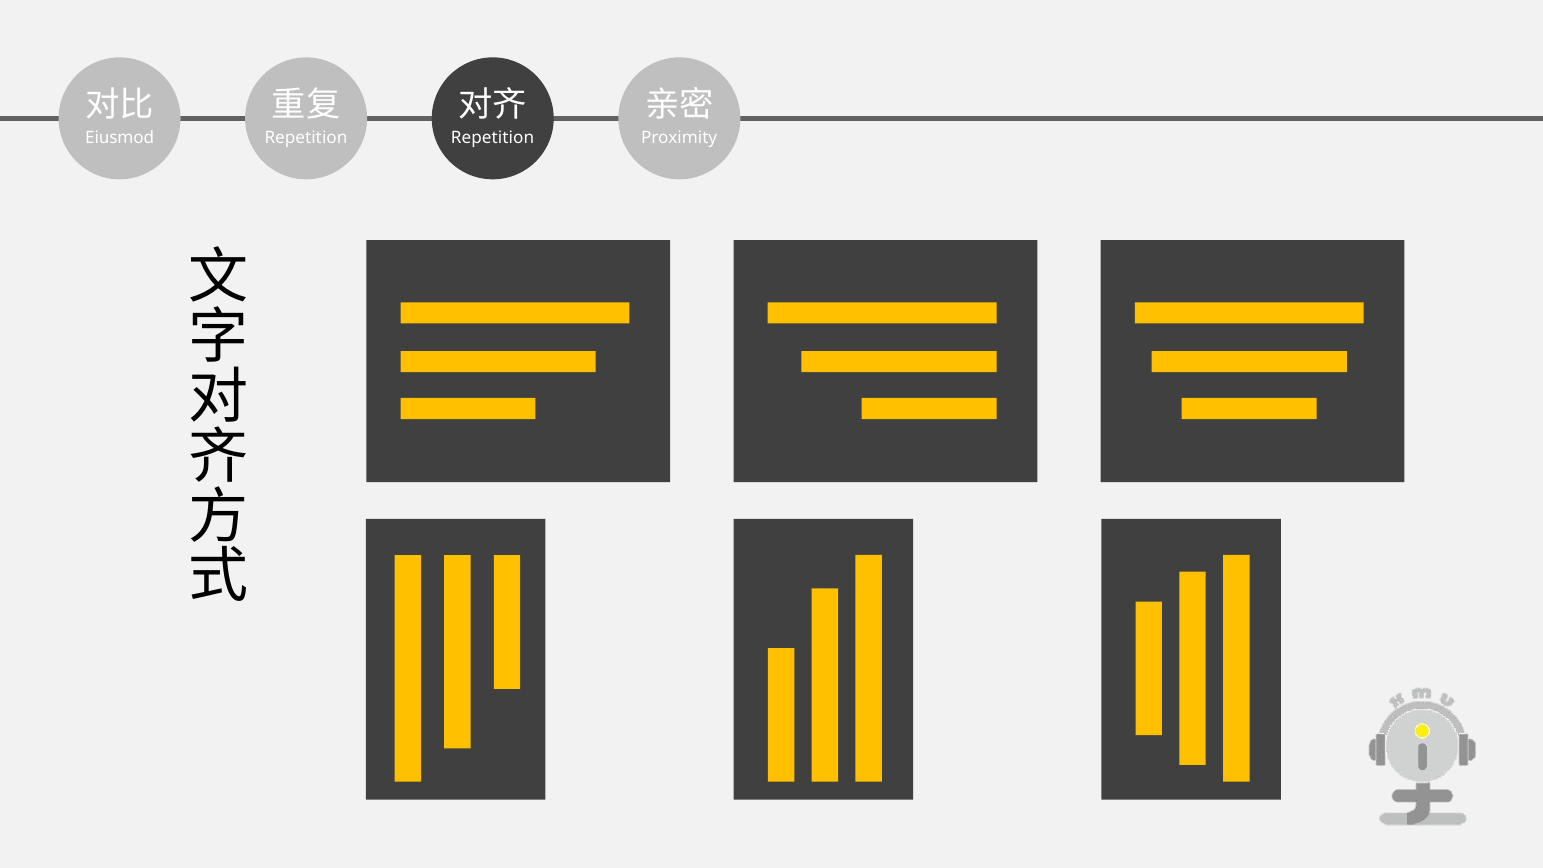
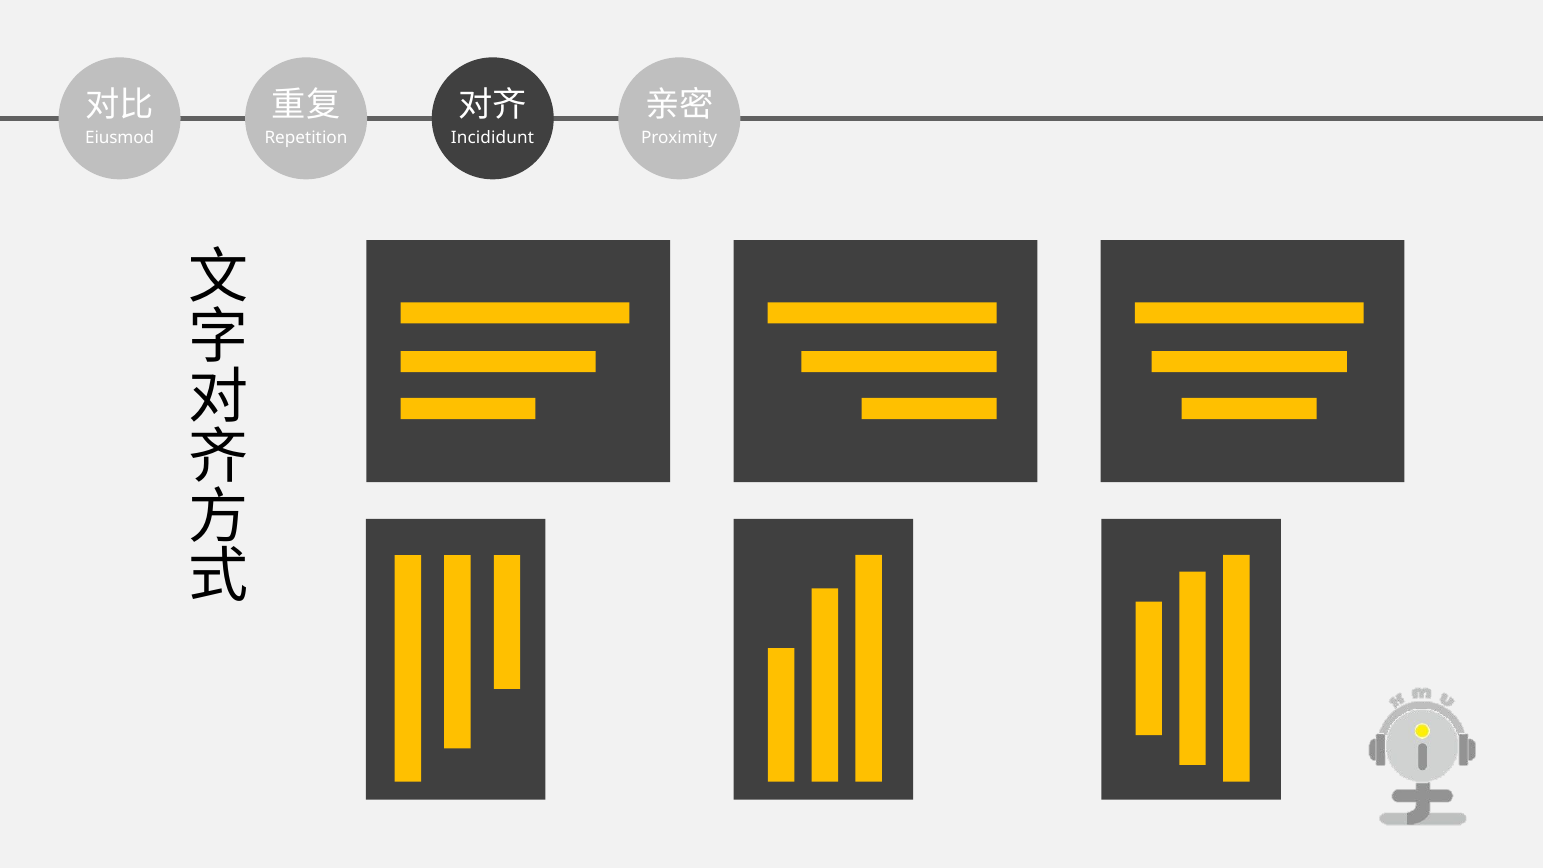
Repetition: Repetition -> Incididunt (492, 138)
